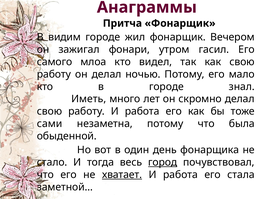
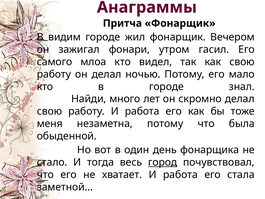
Иметь: Иметь -> Найди (89, 99)
сами: сами -> меня (50, 124)
хватает underline: present -> none (122, 174)
